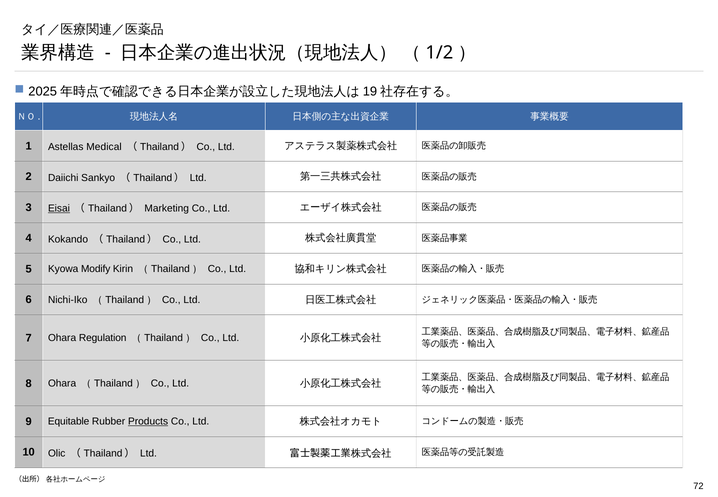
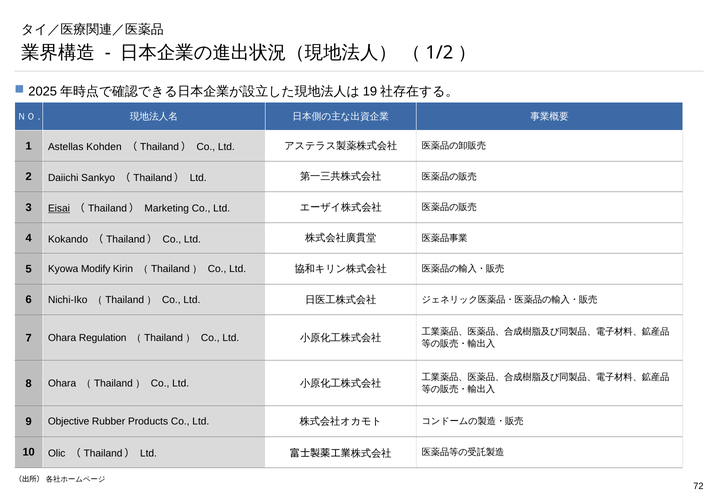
Medical: Medical -> Kohden (104, 147)
Equitable: Equitable -> Objective (69, 422)
Products underline: present -> none (148, 422)
